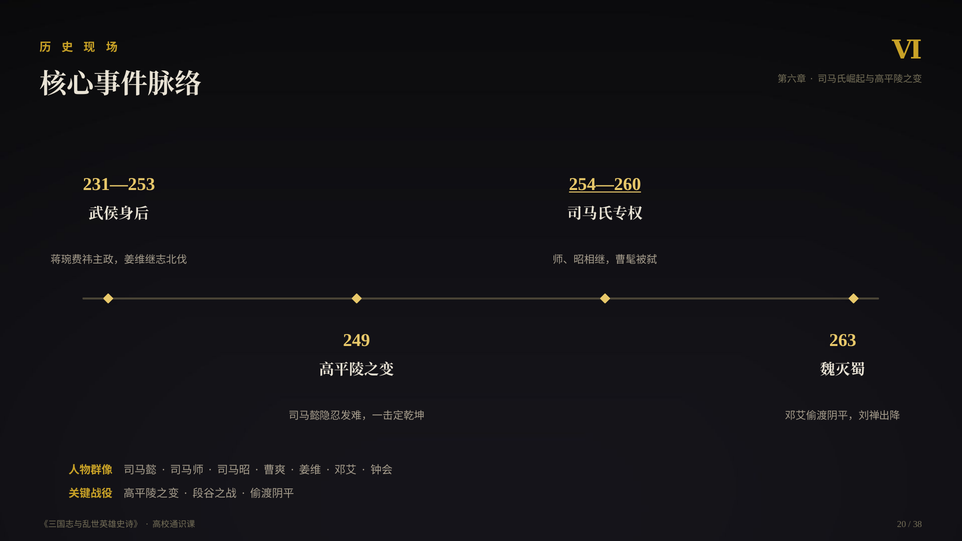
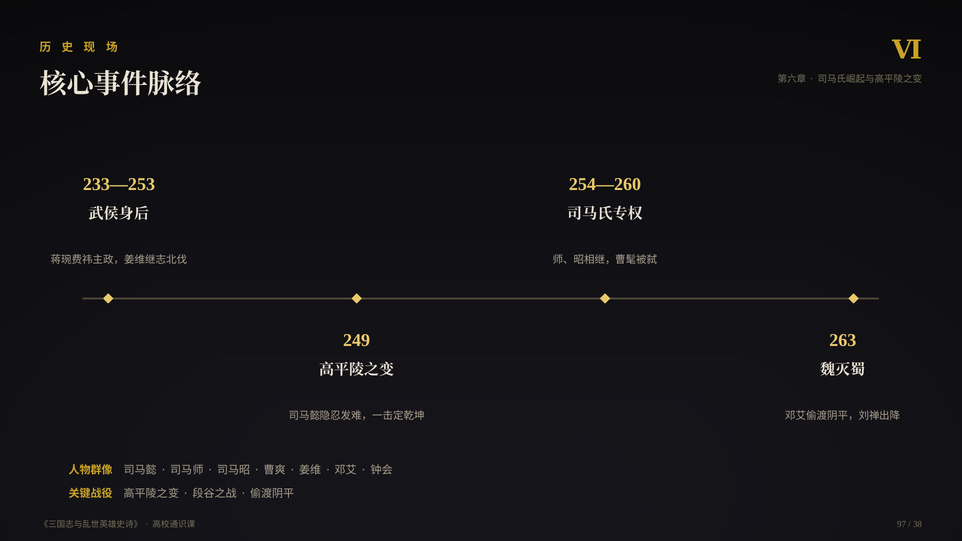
231—253: 231—253 -> 233—253 (119, 184)
254—260 underline: present -> none (605, 184)
20: 20 -> 97 (902, 524)
